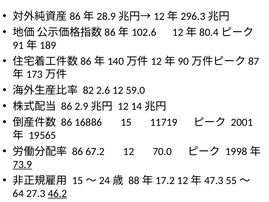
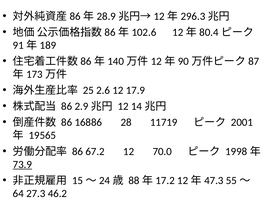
82: 82 -> 25 (88, 90)
59.0: 59.0 -> 17.9 (135, 90)
15: 15 -> 28 (126, 122)
46.2 underline: present -> none (57, 193)
